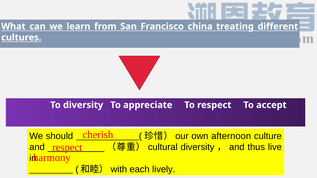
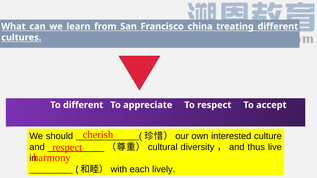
To diversity: diversity -> different (83, 105)
afternoon: afternoon -> interested (231, 136)
